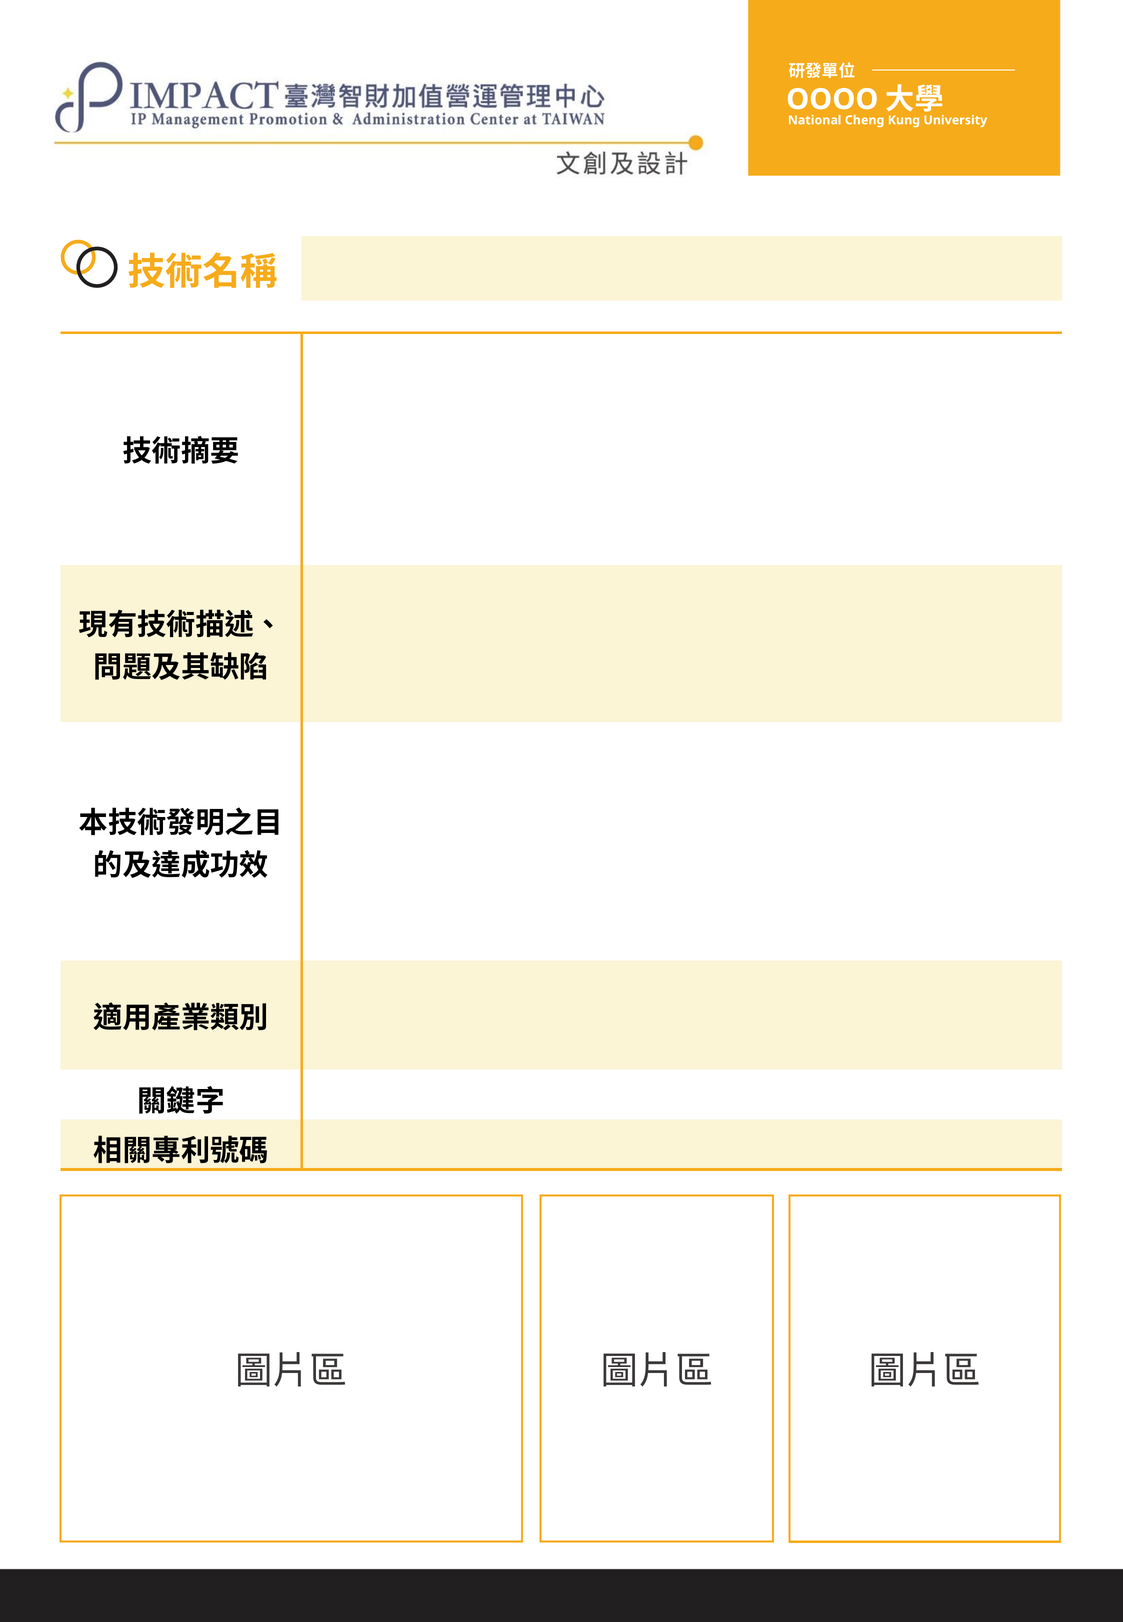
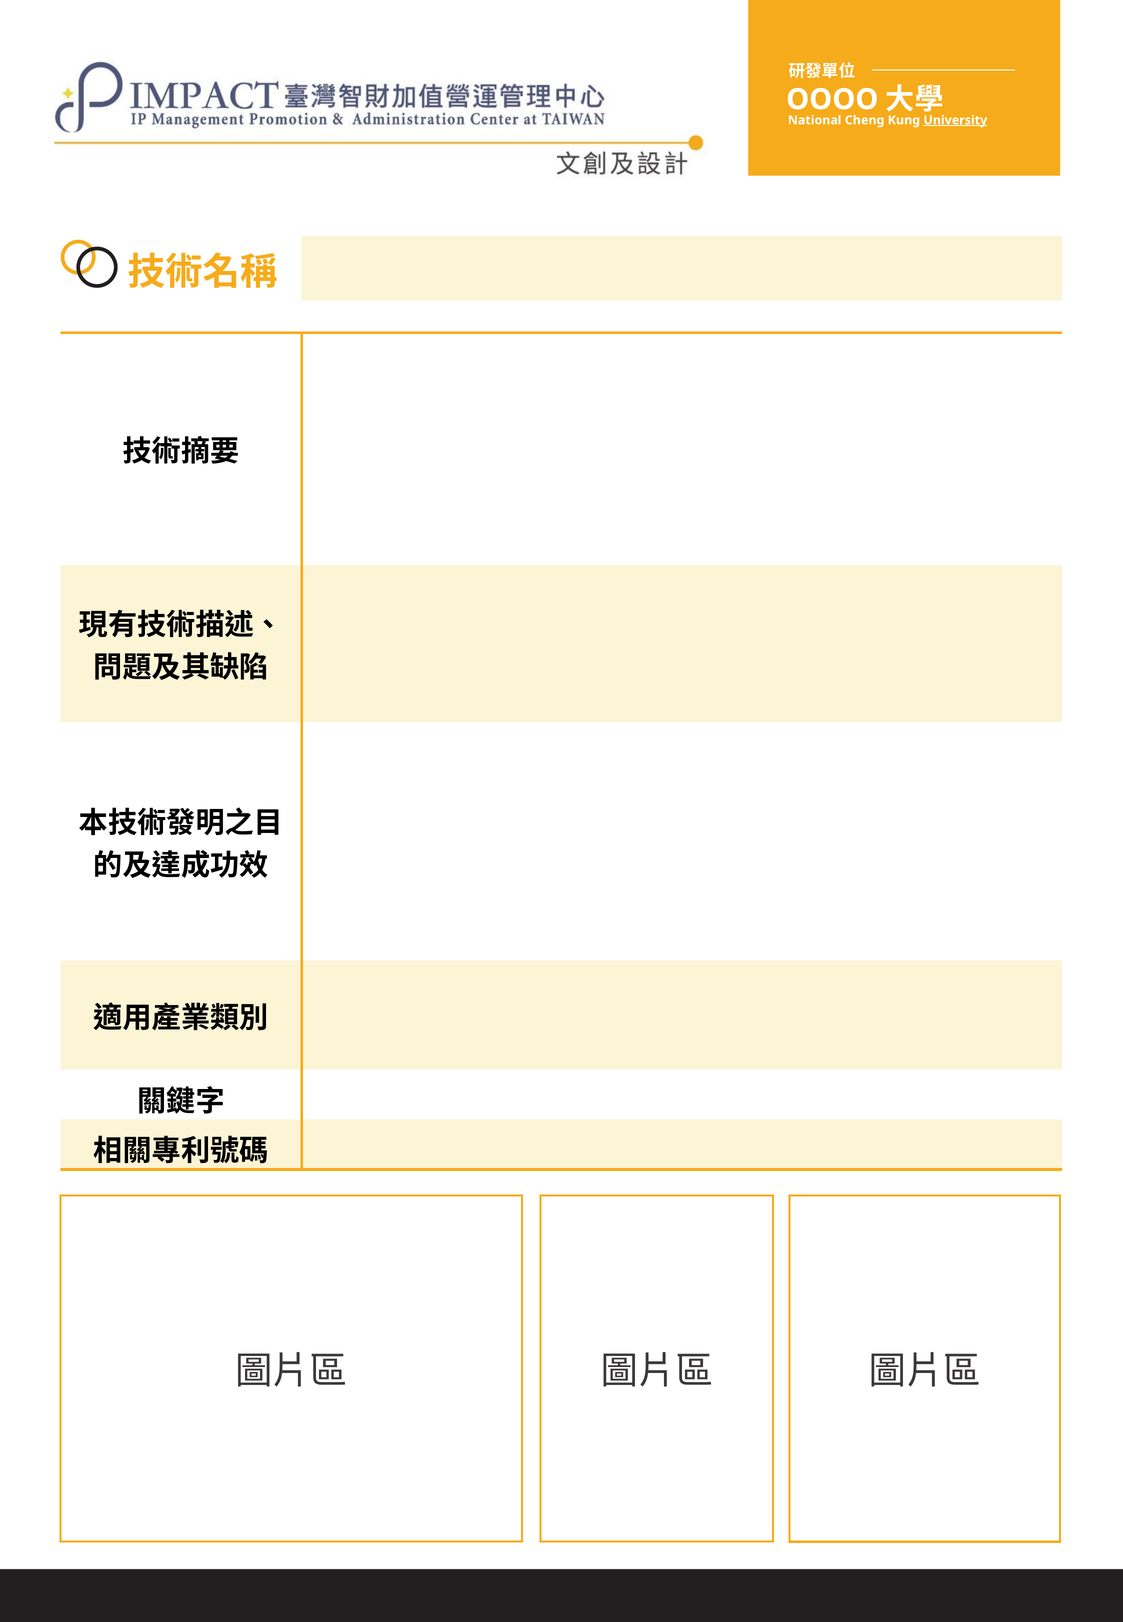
University underline: none -> present (955, 120)
